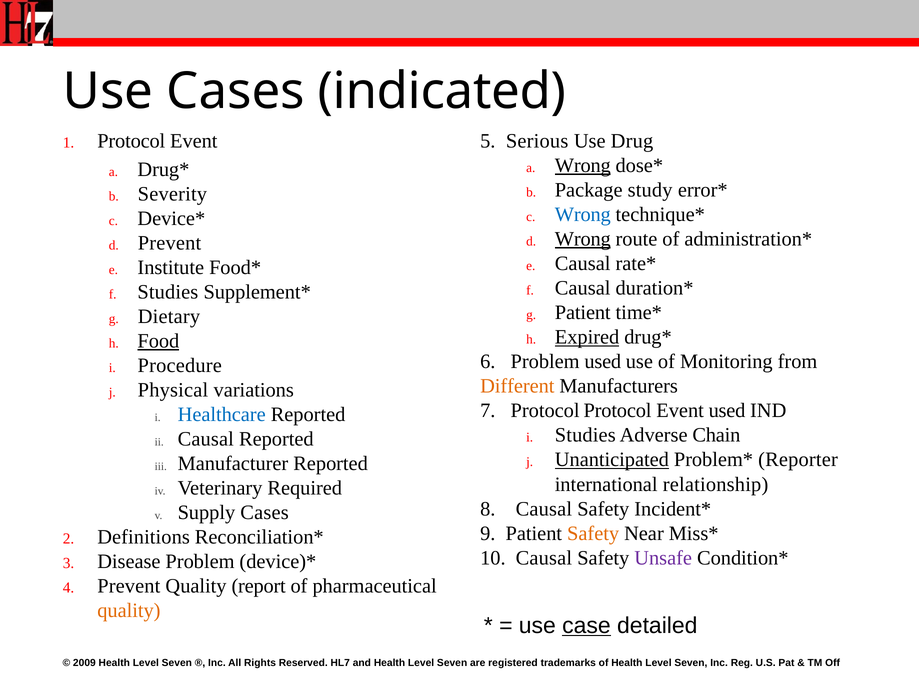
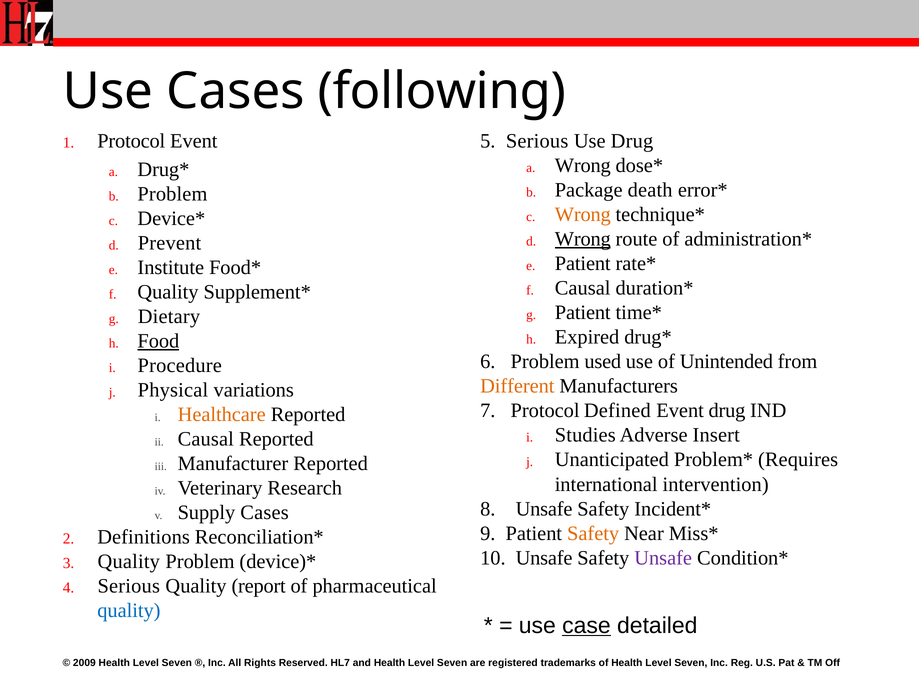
indicated: indicated -> following (442, 91)
Wrong underline: present -> none (583, 165)
study: study -> death (650, 190)
Severity: Severity -> Problem (172, 194)
Wrong colour: blue -> orange (583, 214)
Causal: Causal -> Patient (583, 263)
Studies: Studies -> Quality (168, 292)
Expired underline: present -> none (587, 337)
Monitoring: Monitoring -> Unintended (726, 361)
Protocol Protocol: Protocol -> Defined (617, 410)
Event used: used -> drug (727, 410)
Healthcare colour: blue -> orange (222, 414)
Chain: Chain -> Insert (716, 435)
Unanticipated underline: present -> none (612, 459)
Reporter: Reporter -> Requires (798, 459)
relationship: relationship -> intervention (716, 484)
Required: Required -> Research (305, 488)
8 Causal: Causal -> Unsafe (544, 508)
10 Causal: Causal -> Unsafe (544, 557)
Disease: Disease -> Quality (129, 561)
Prevent: Prevent -> Serious (129, 586)
quality colour: orange -> blue (129, 610)
